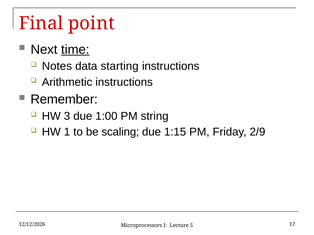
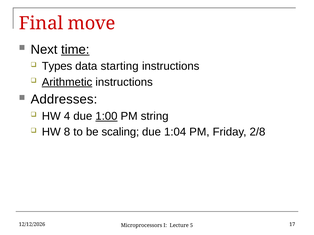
point: point -> move (92, 23)
Notes: Notes -> Types (57, 66)
Arithmetic underline: none -> present (67, 82)
Remember: Remember -> Addresses (64, 100)
3: 3 -> 4 (67, 116)
1:00 underline: none -> present (106, 116)
1: 1 -> 8 (67, 132)
1:15: 1:15 -> 1:04 (175, 132)
2/9: 2/9 -> 2/8 (257, 132)
